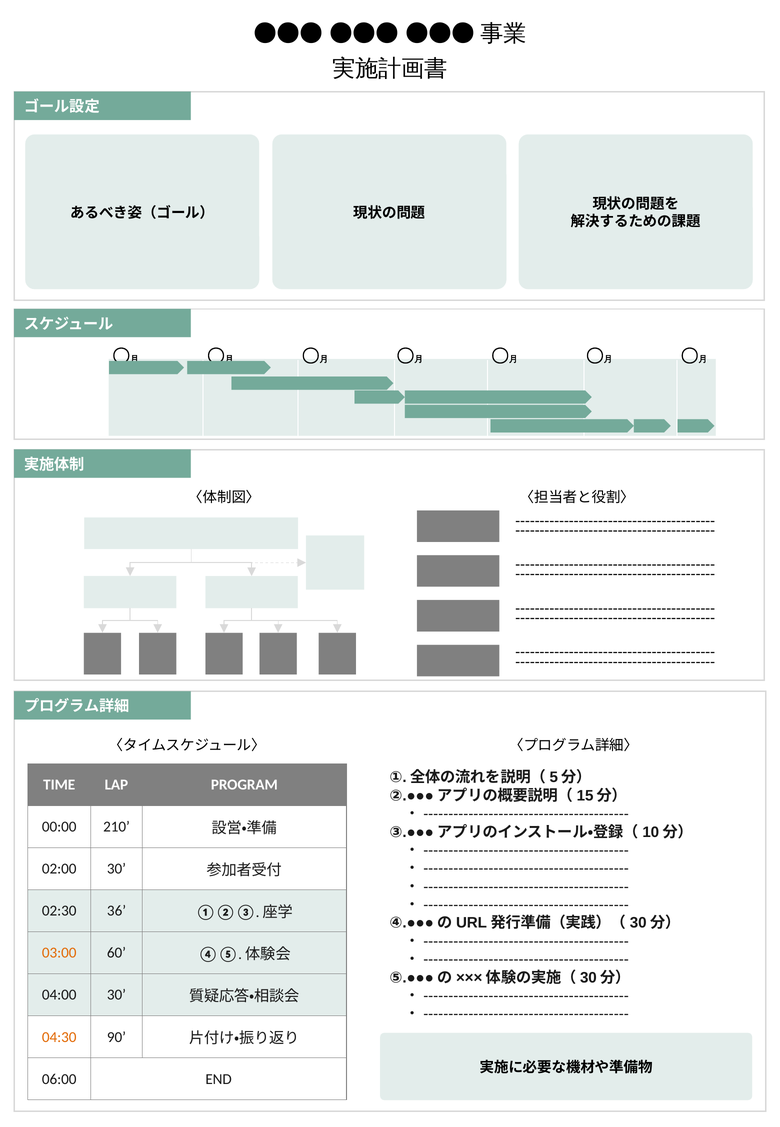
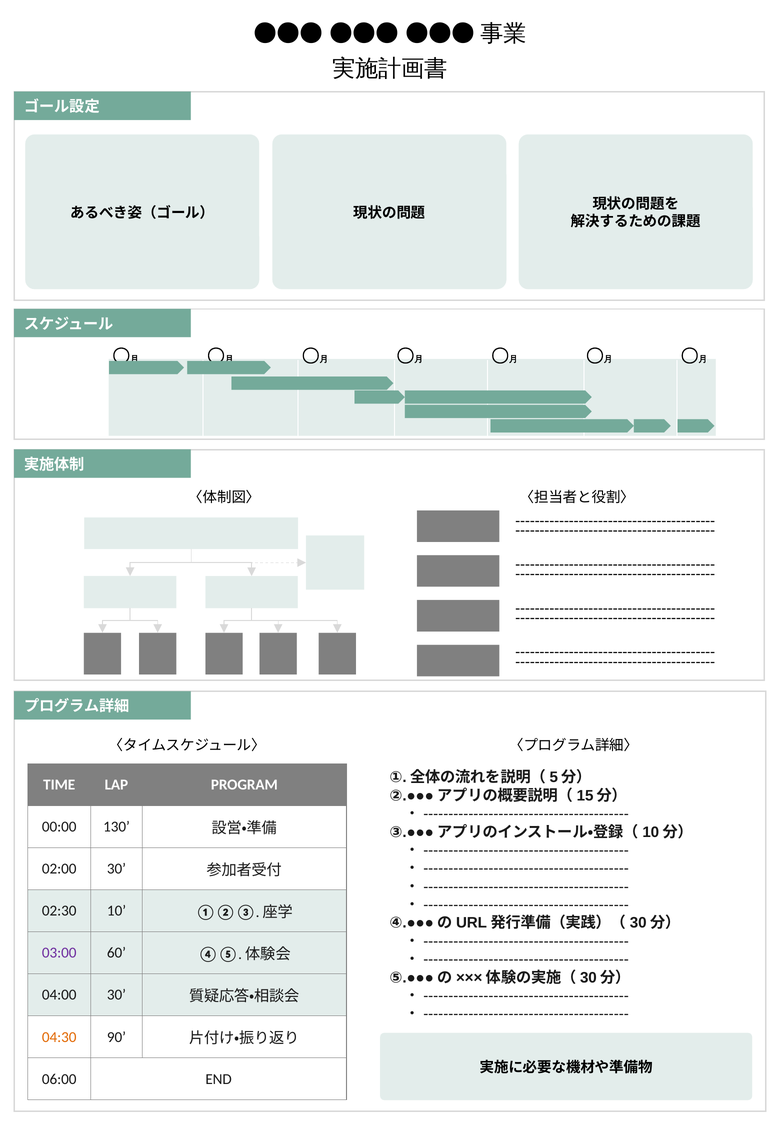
210: 210 -> 130 (116, 827)
36: 36 -> 10 (117, 911)
03:00 colour: orange -> purple (59, 953)
